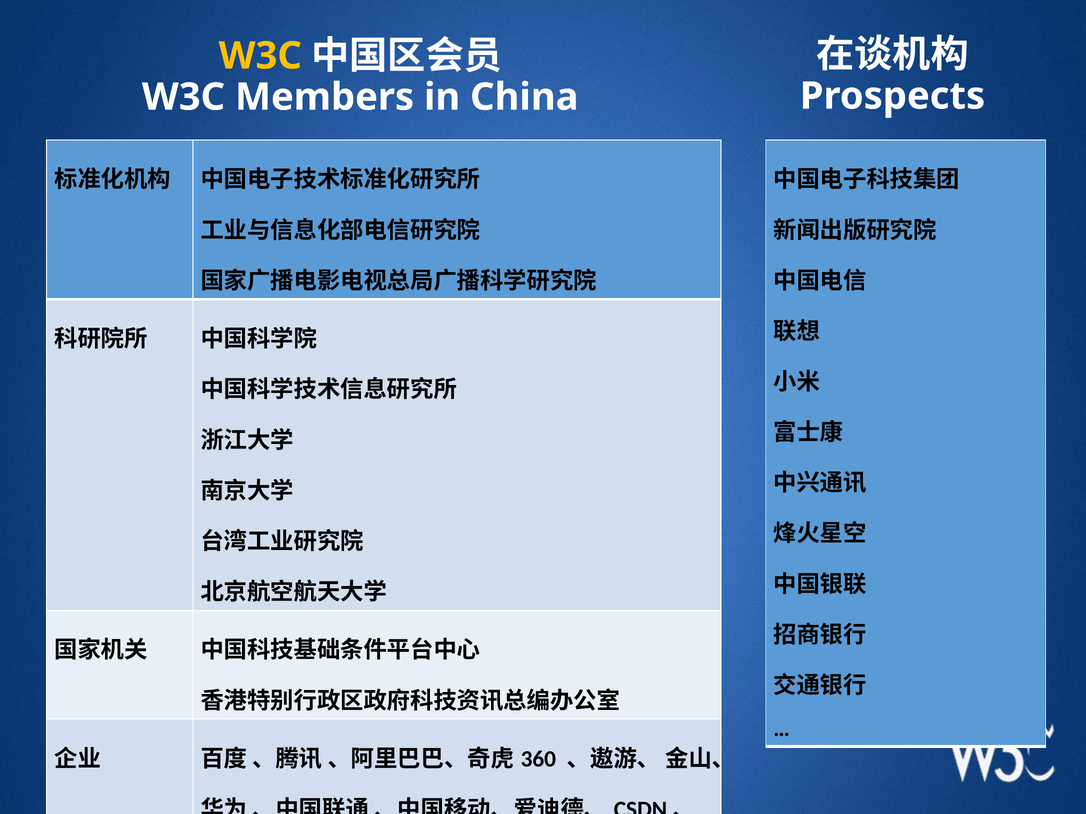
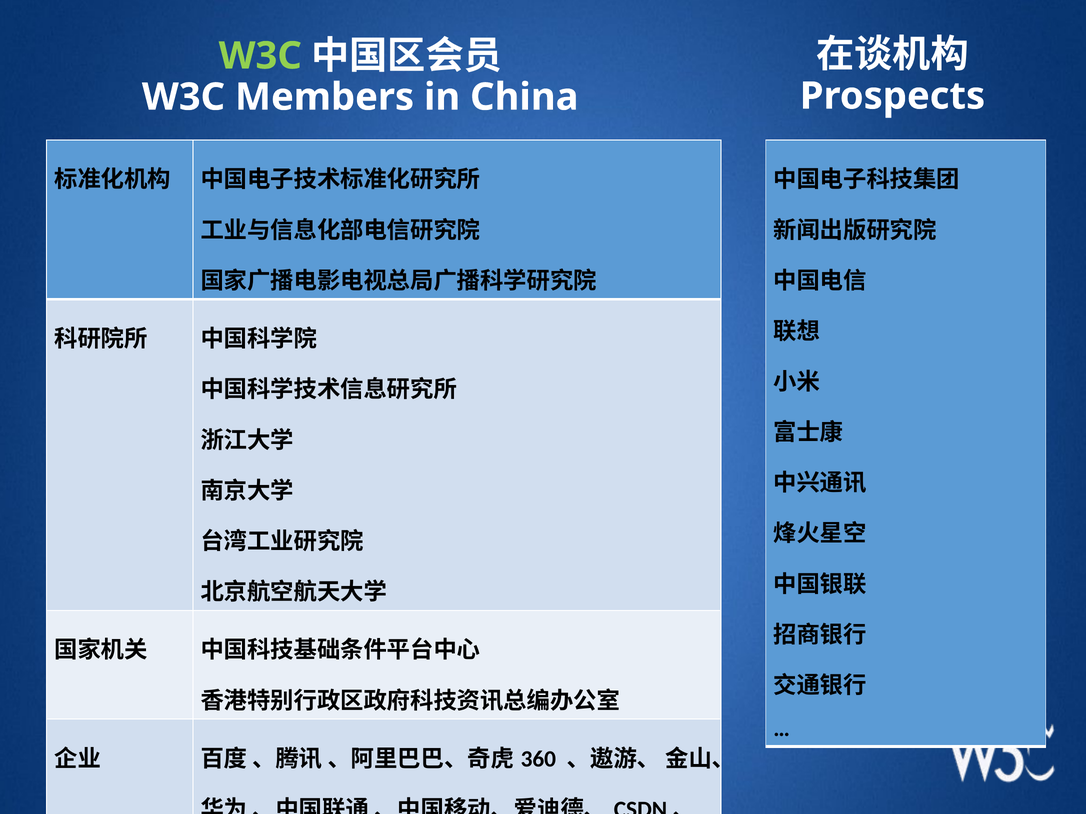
W3C colour: yellow -> light green (260, 56)
